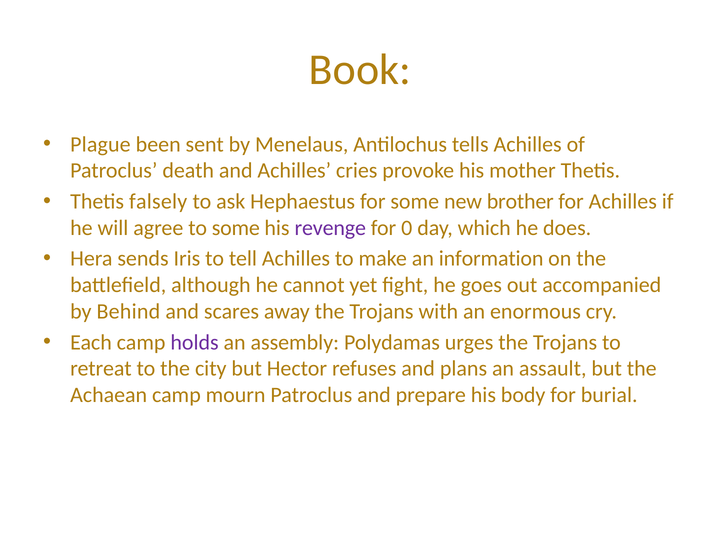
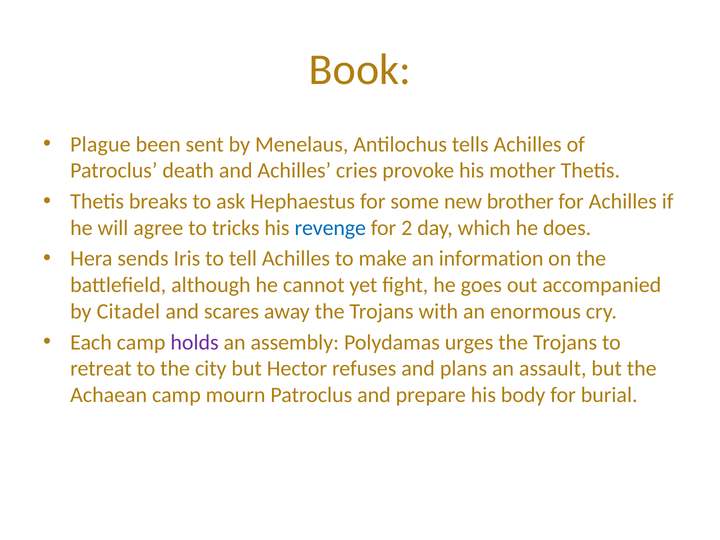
falsely: falsely -> breaks (158, 202)
to some: some -> tricks (236, 228)
revenge colour: purple -> blue (330, 228)
0: 0 -> 2 (407, 228)
Behind: Behind -> Citadel (128, 311)
